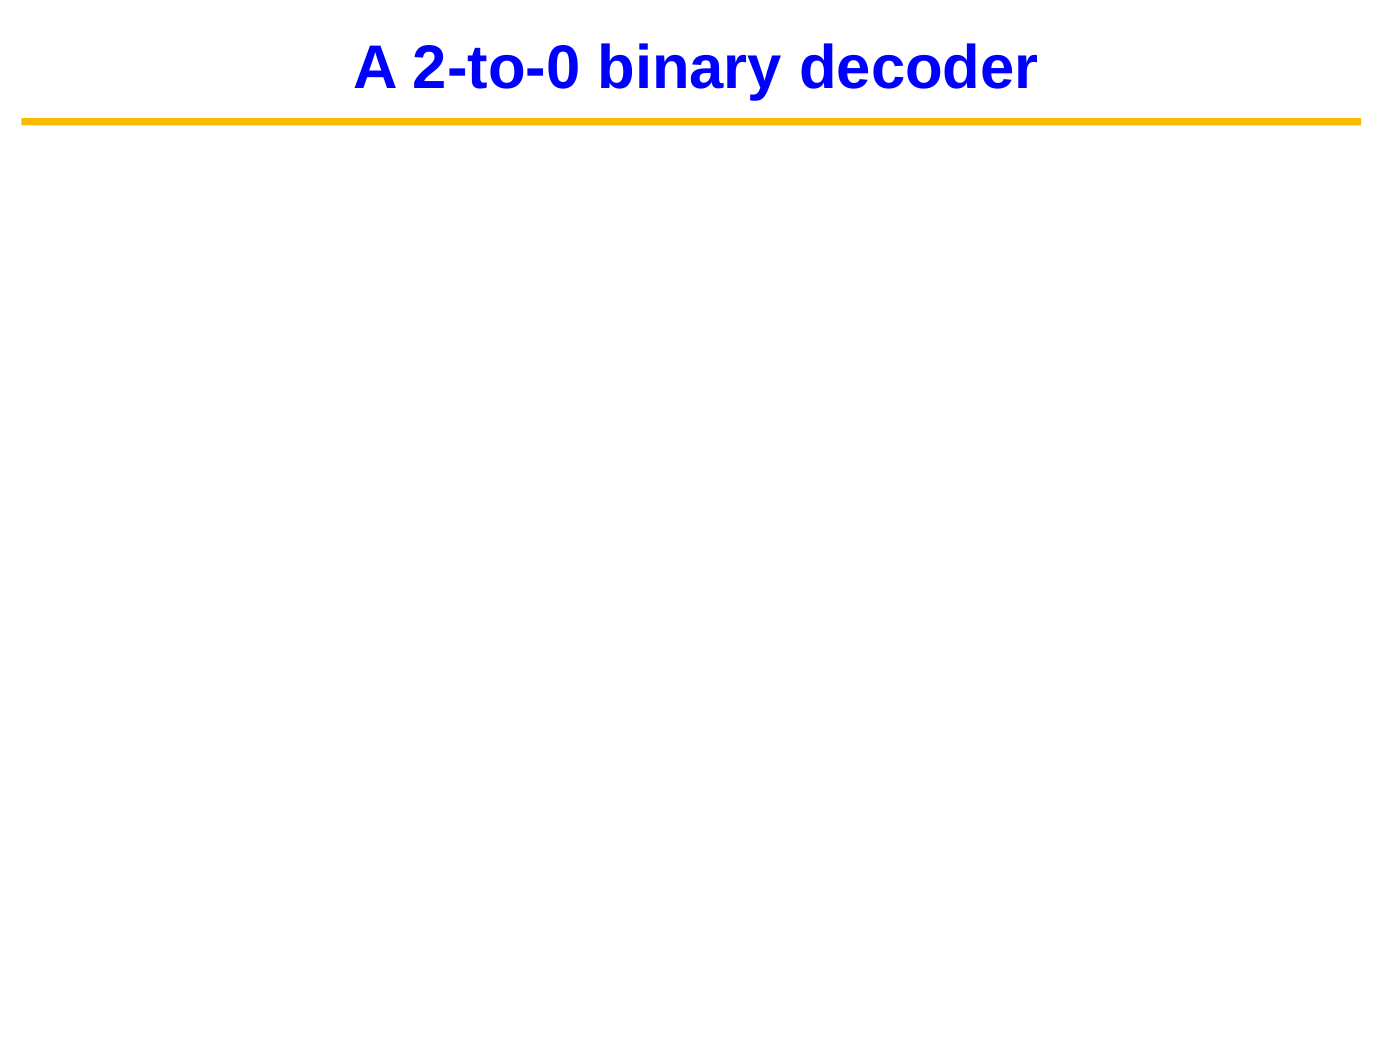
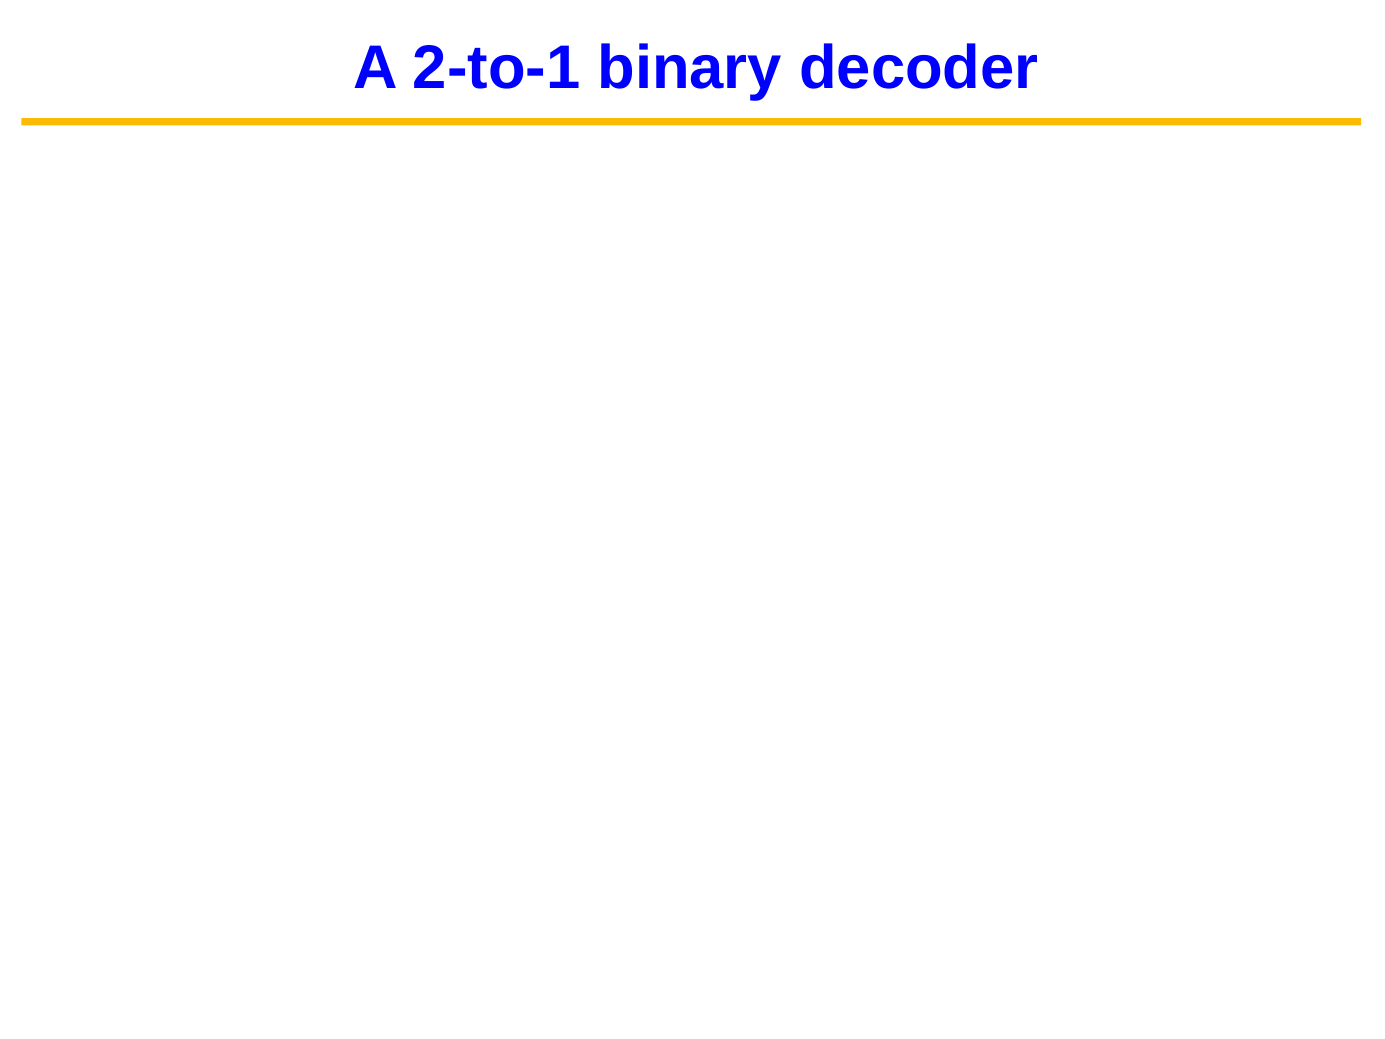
2-to-0: 2-to-0 -> 2-to-1 (497, 68)
